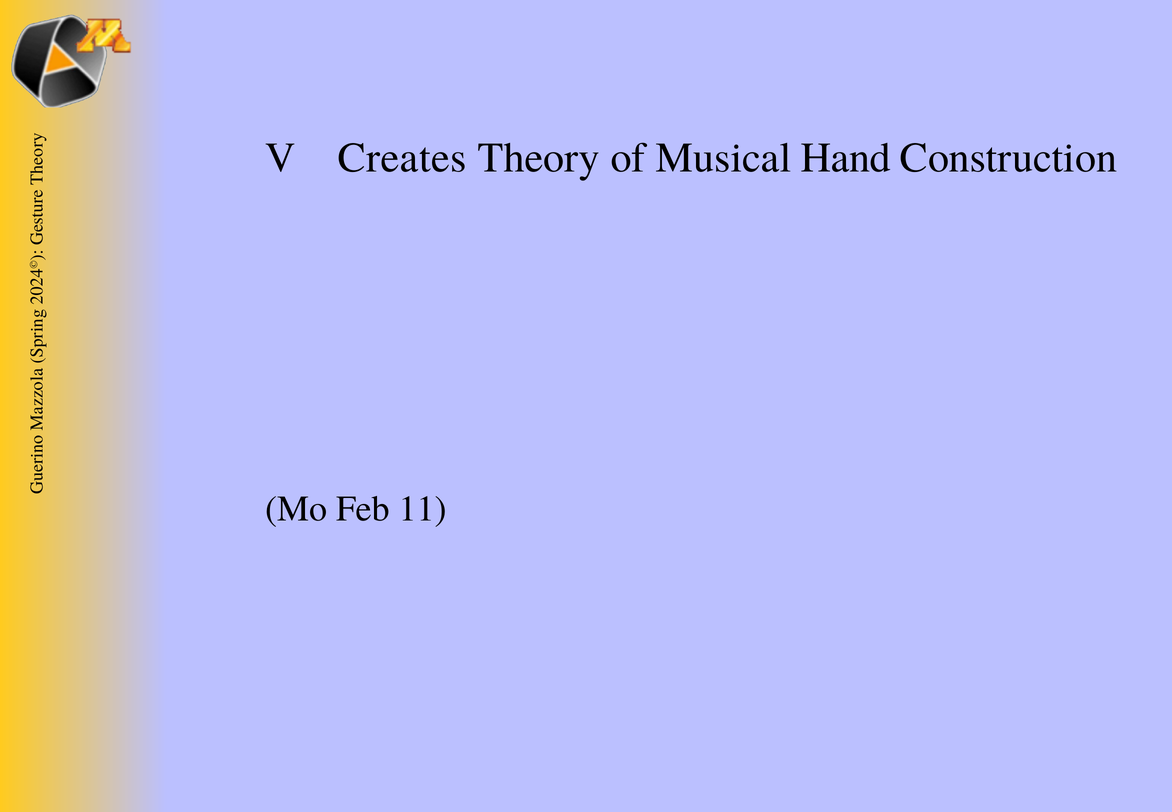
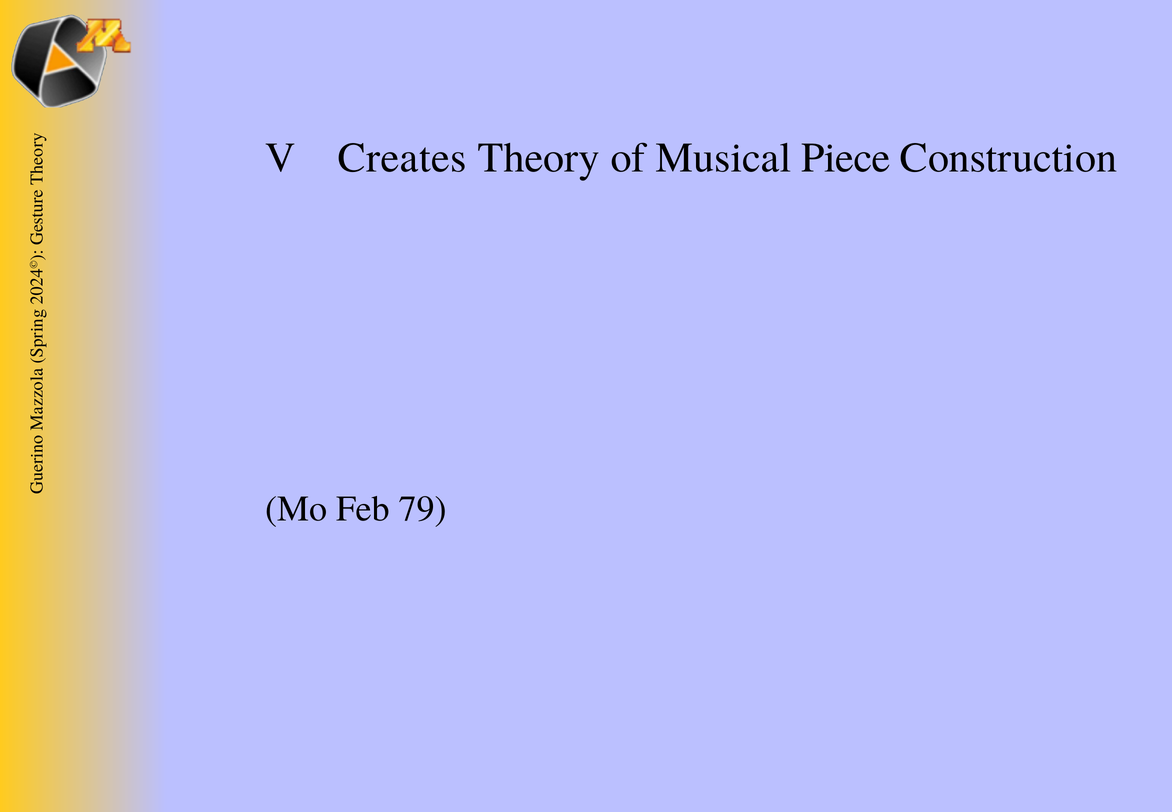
Hand: Hand -> Piece (846, 158)
11: 11 -> 79 (423, 509)
